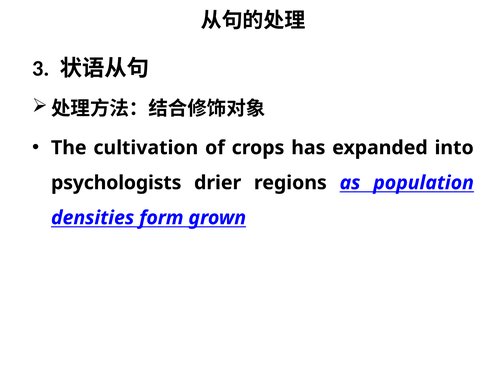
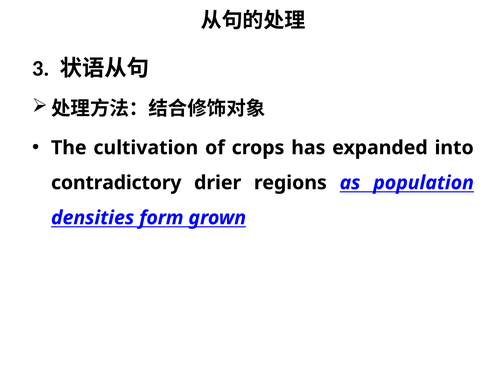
psychologists: psychologists -> contradictory (116, 183)
